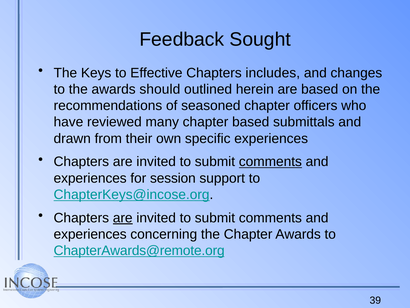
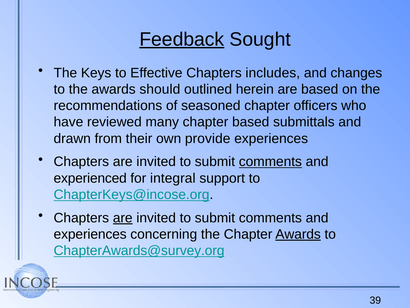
Feedback underline: none -> present (182, 39)
specific: specific -> provide (208, 138)
experiences: experiences -> experienced (90, 178)
session: session -> integral (173, 178)
Awards underline: none -> present (298, 234)
ChapterAwards@remote.org: ChapterAwards@remote.org -> ChapterAwards@survey.org (139, 250)
